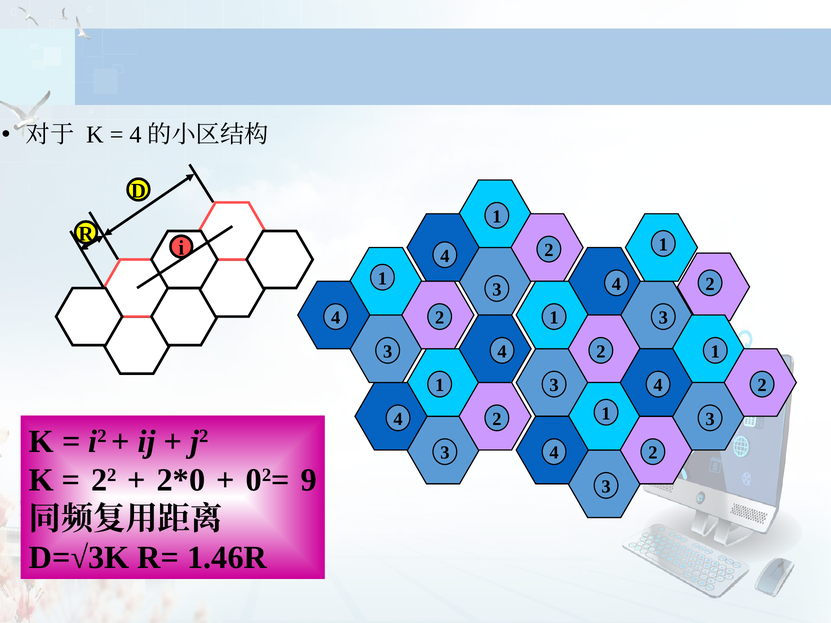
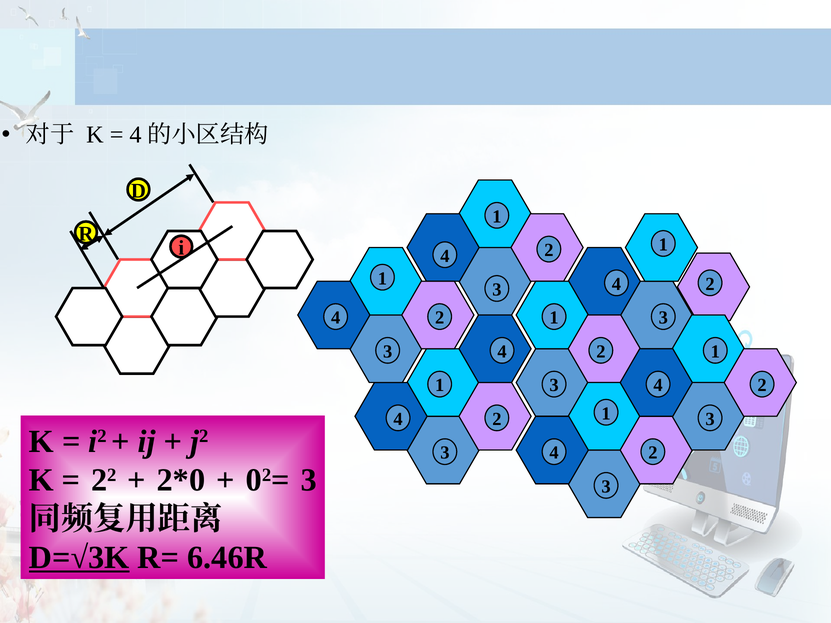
02= 9: 9 -> 3 (309, 480)
D=√3K underline: none -> present (79, 558)
1.46R: 1.46R -> 6.46R (227, 558)
